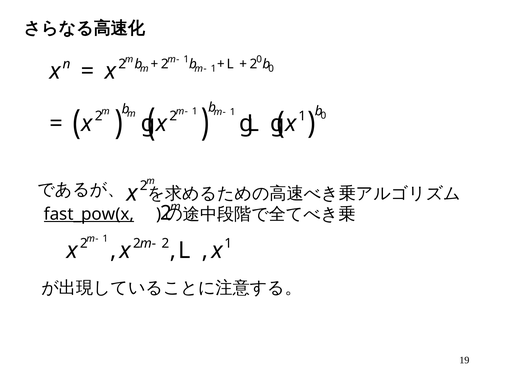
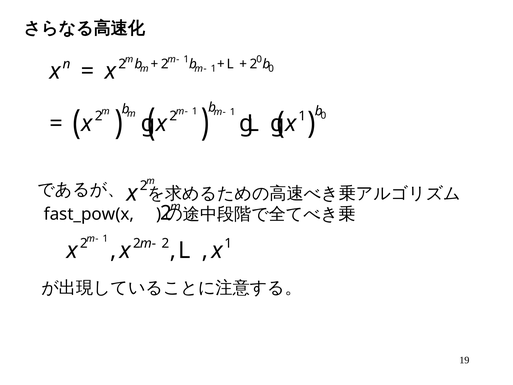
fast_pow(x underline: present -> none (89, 214)
